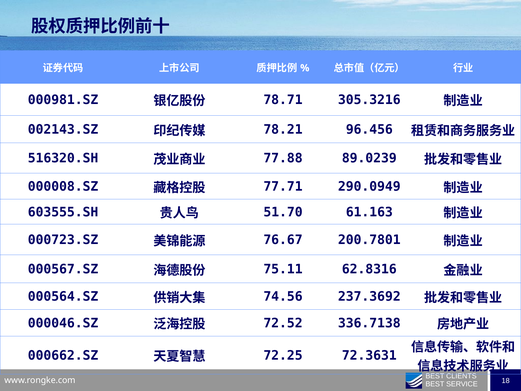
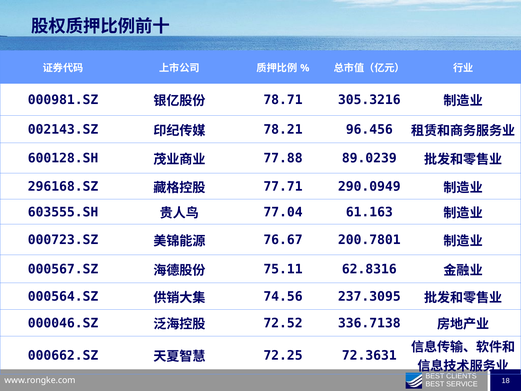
516320.SH: 516320.SH -> 600128.SH (63, 158)
000008.SZ: 000008.SZ -> 296168.SZ (63, 186)
51.70: 51.70 -> 77.04 (283, 212)
237.3692: 237.3692 -> 237.3095 (369, 296)
